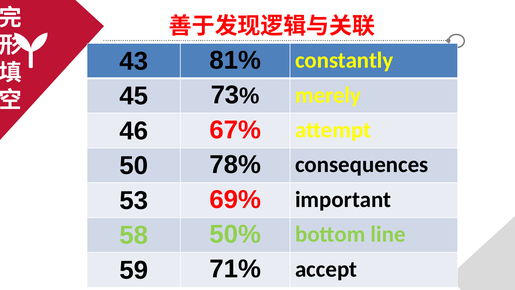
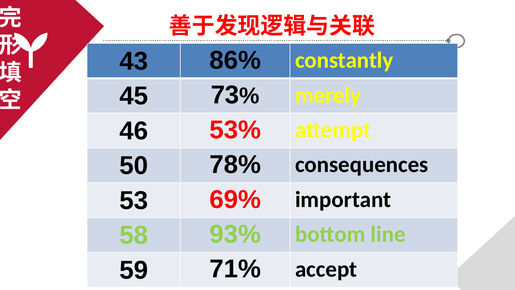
81%: 81% -> 86% (235, 60)
67%: 67% -> 53% (235, 130)
50%: 50% -> 93% (235, 234)
